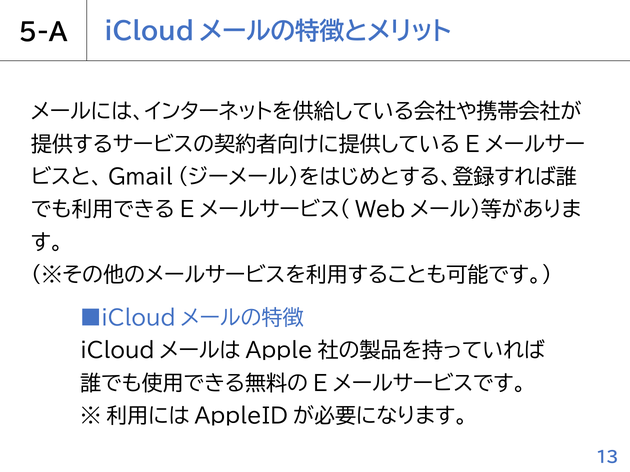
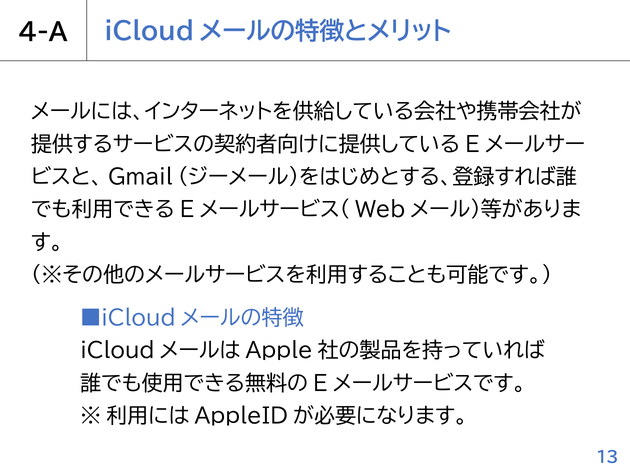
5-A: 5-A -> 4-A (43, 33)
